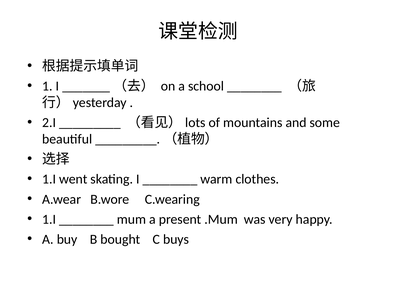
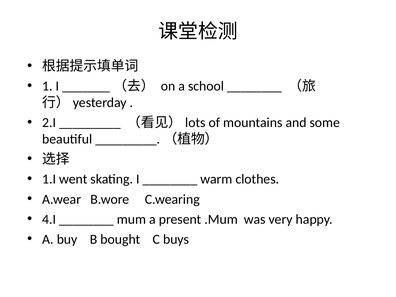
1.I: 1.I -> 4.I (49, 219)
